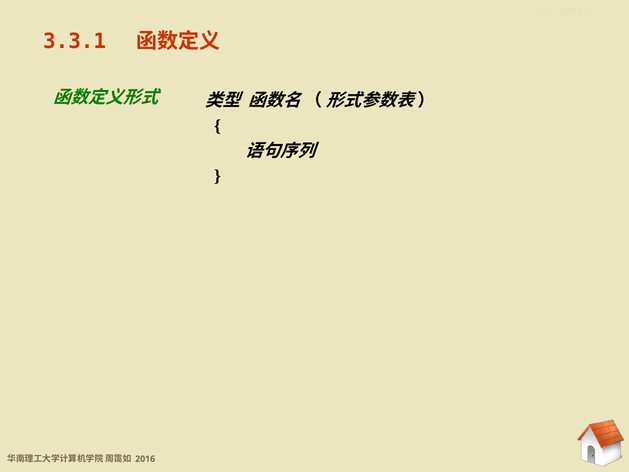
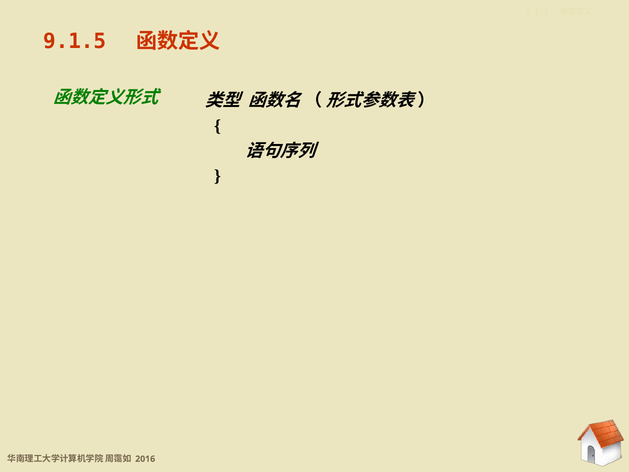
3.3.1: 3.3.1 -> 9.1.5 (75, 41)
